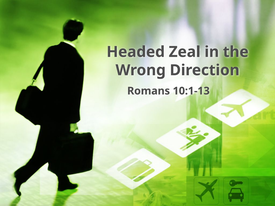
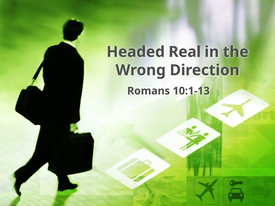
Zeal: Zeal -> Real (185, 52)
